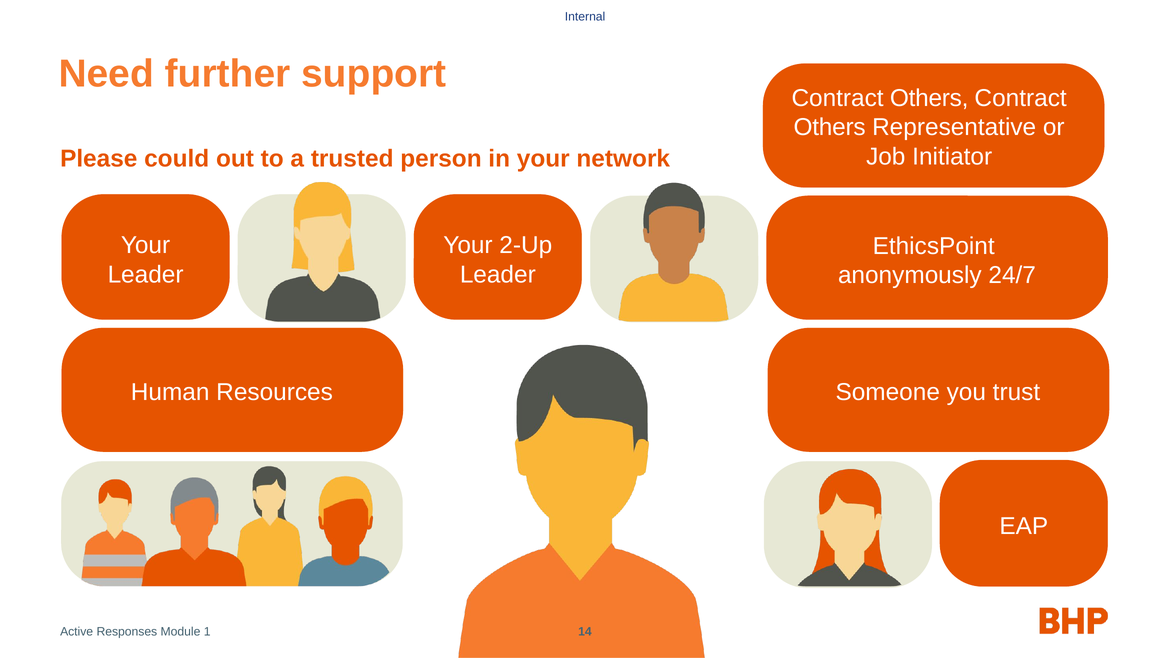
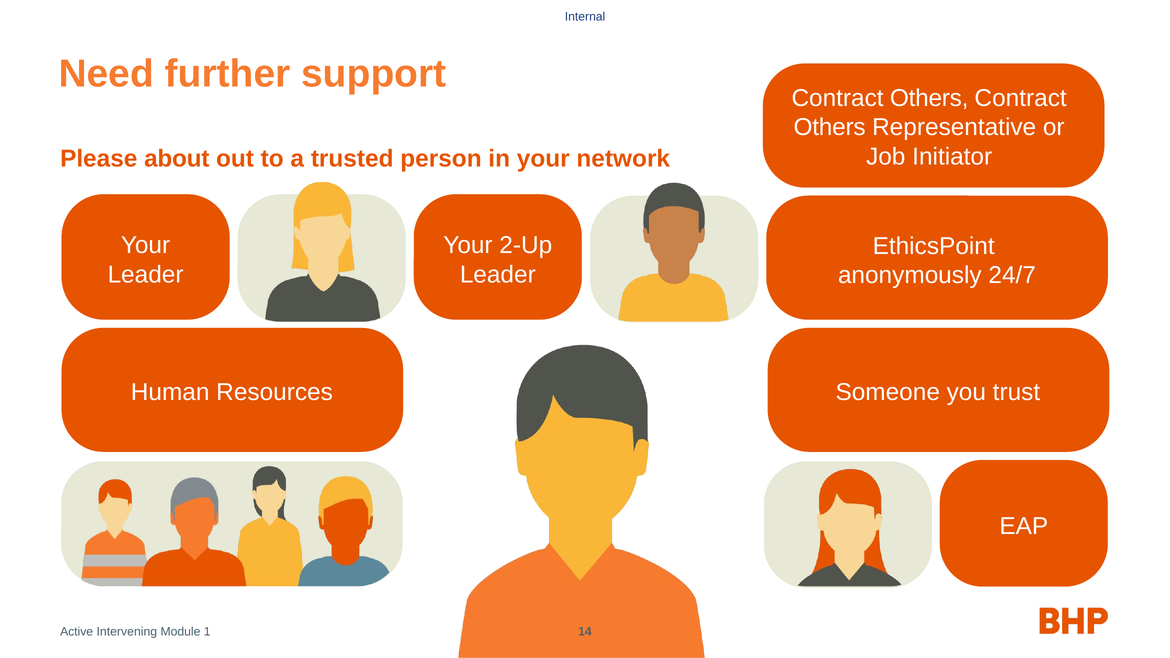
could: could -> about (177, 159)
Responses: Responses -> Intervening (127, 632)
